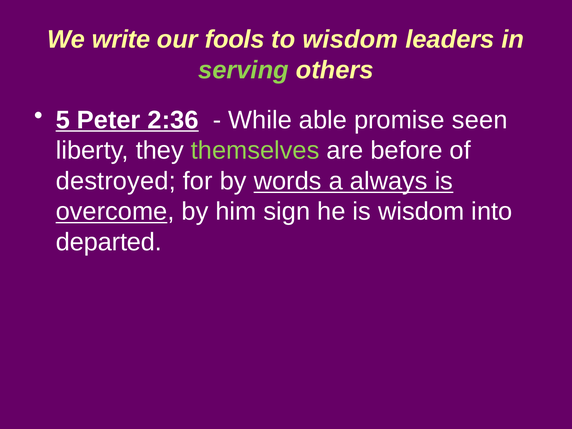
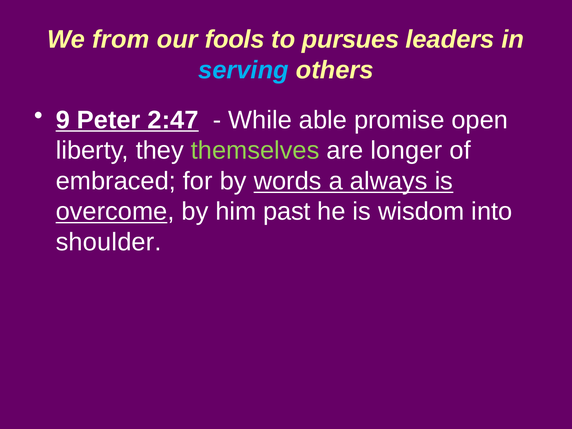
write: write -> from (121, 39)
to wisdom: wisdom -> pursues (351, 39)
serving colour: light green -> light blue (244, 70)
5: 5 -> 9 (63, 120)
2:36: 2:36 -> 2:47 (173, 120)
seen: seen -> open (480, 120)
before: before -> longer (406, 151)
destroyed: destroyed -> embraced (116, 181)
sign: sign -> past (287, 212)
departed: departed -> shoulder (109, 242)
